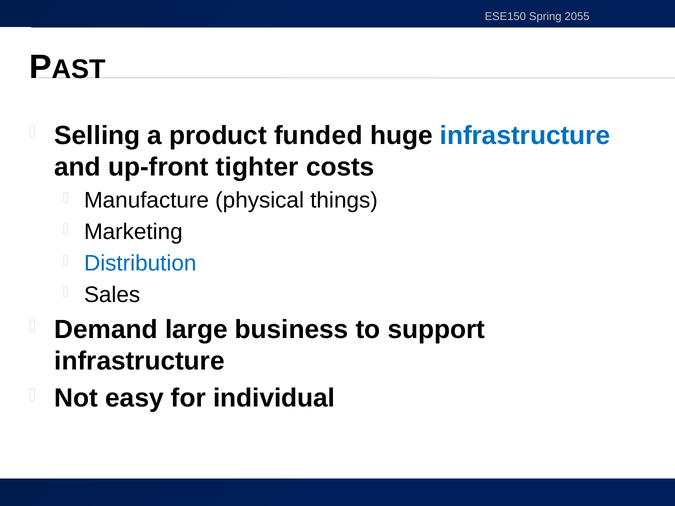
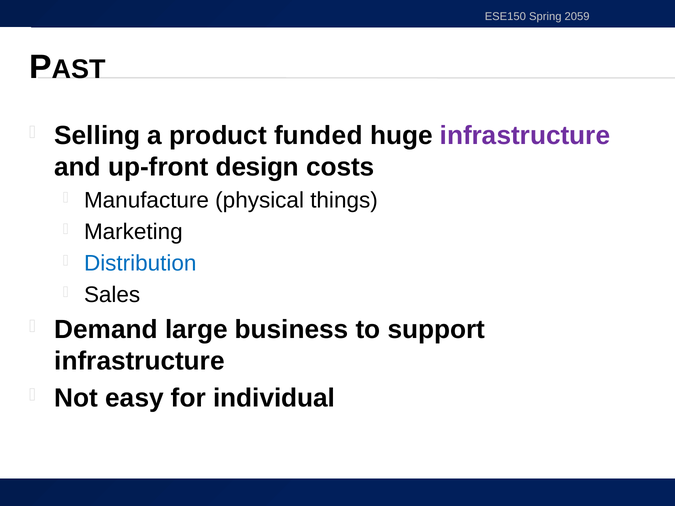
2055: 2055 -> 2059 (577, 16)
infrastructure colour: blue -> purple (525, 136)
tighter: tighter -> design (257, 167)
